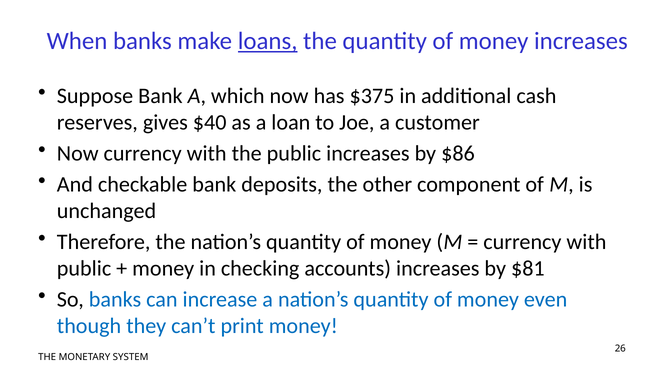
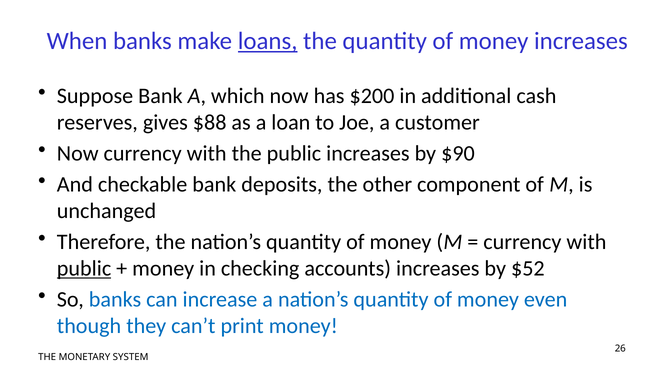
$375: $375 -> $200 (372, 96)
$40: $40 -> $88 (210, 123)
$86: $86 -> $90 (458, 154)
public underline: none -> present (84, 269)
$81: $81 -> $52 (528, 269)
